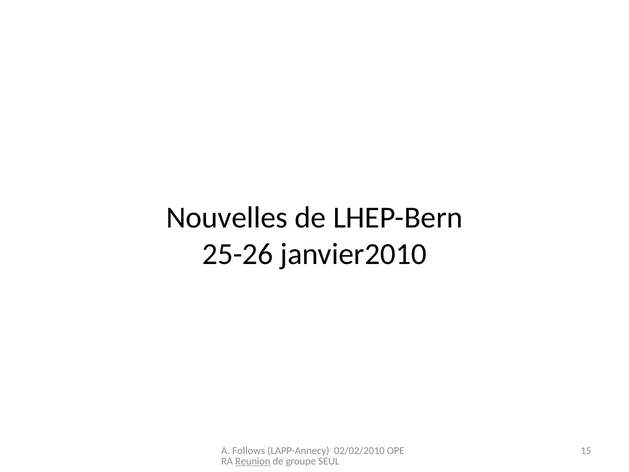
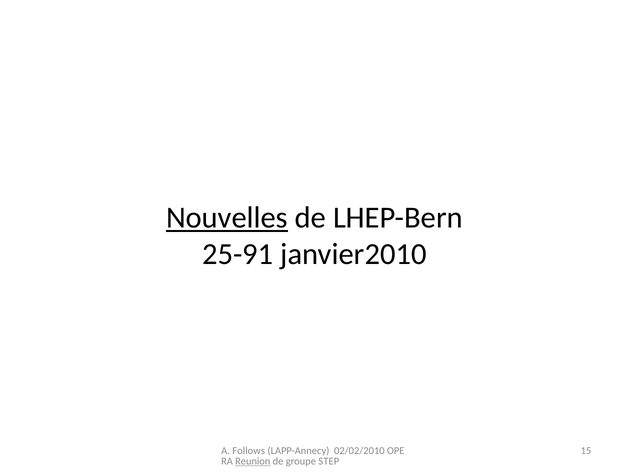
Nouvelles underline: none -> present (227, 218)
25-26: 25-26 -> 25-91 (238, 254)
SEUL: SEUL -> STEP (329, 461)
